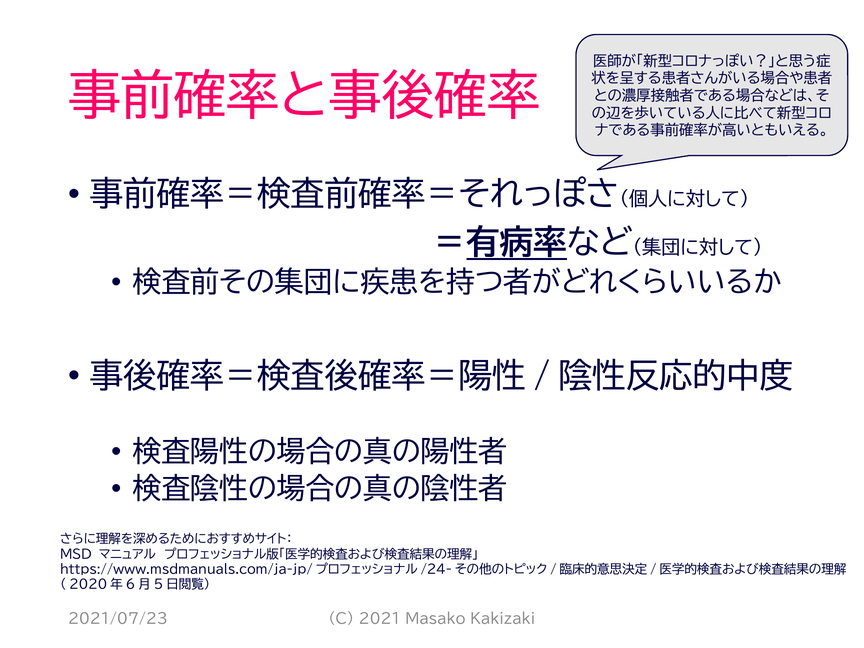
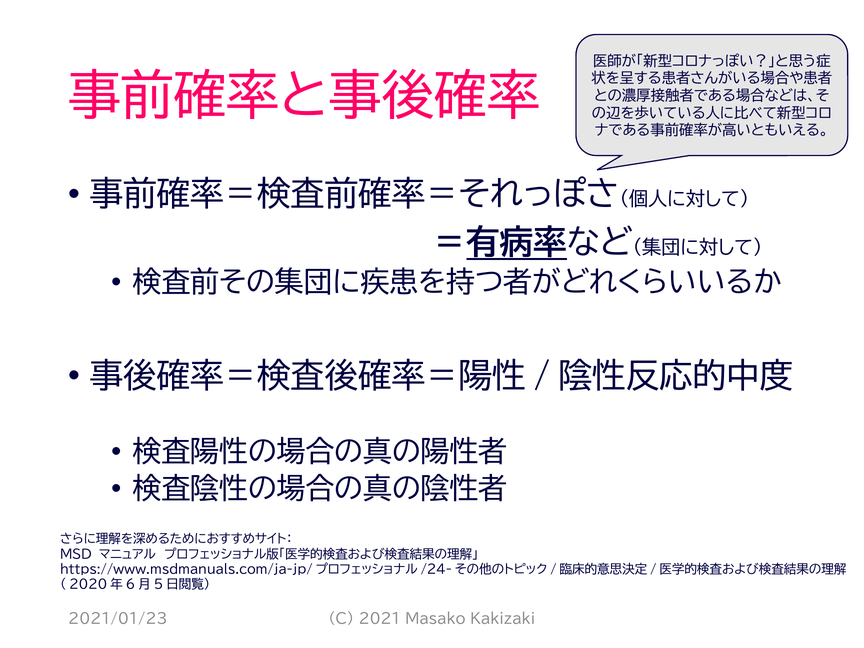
2021/07/23: 2021/07/23 -> 2021/01/23 (118, 619)
